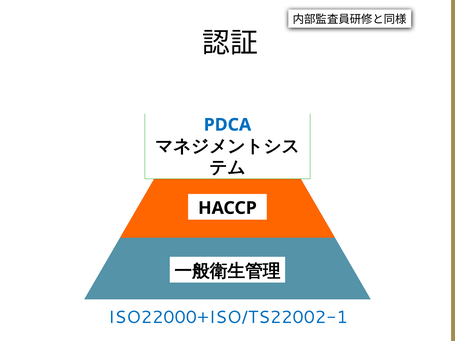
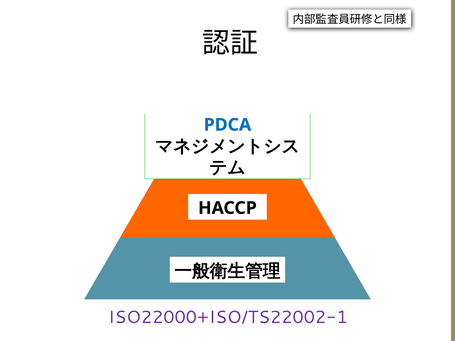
ISO22000+ISO/TS22002-1 colour: blue -> purple (228, 318)
